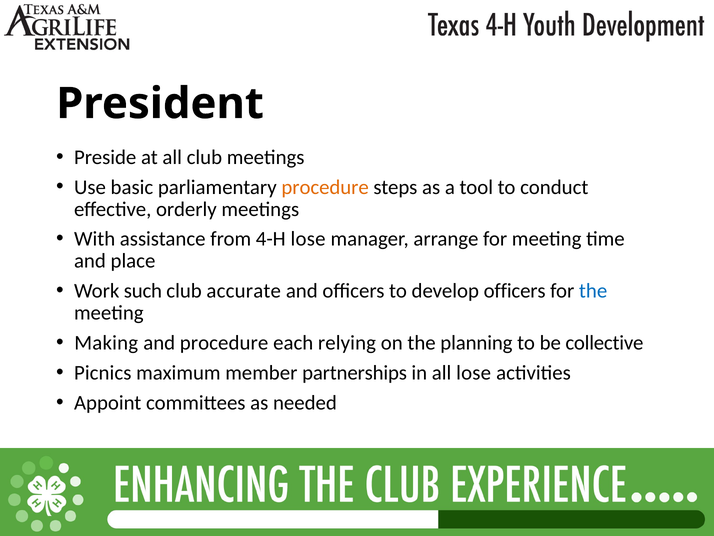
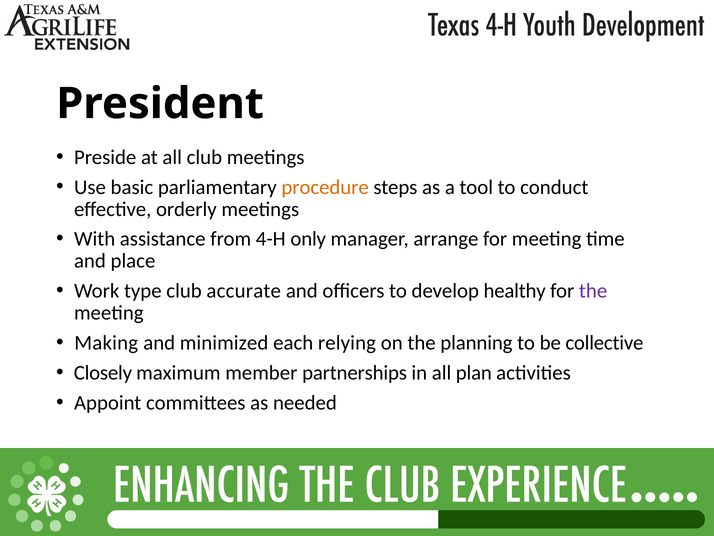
4-H lose: lose -> only (308, 239)
such: such -> type (143, 291)
develop officers: officers -> healthy (515, 291)
the colour: blue -> purple (593, 291)
and procedure: procedure -> minimized (224, 343)
Picnics: Picnics -> Closely (103, 373)
all lose: lose -> plan (474, 373)
